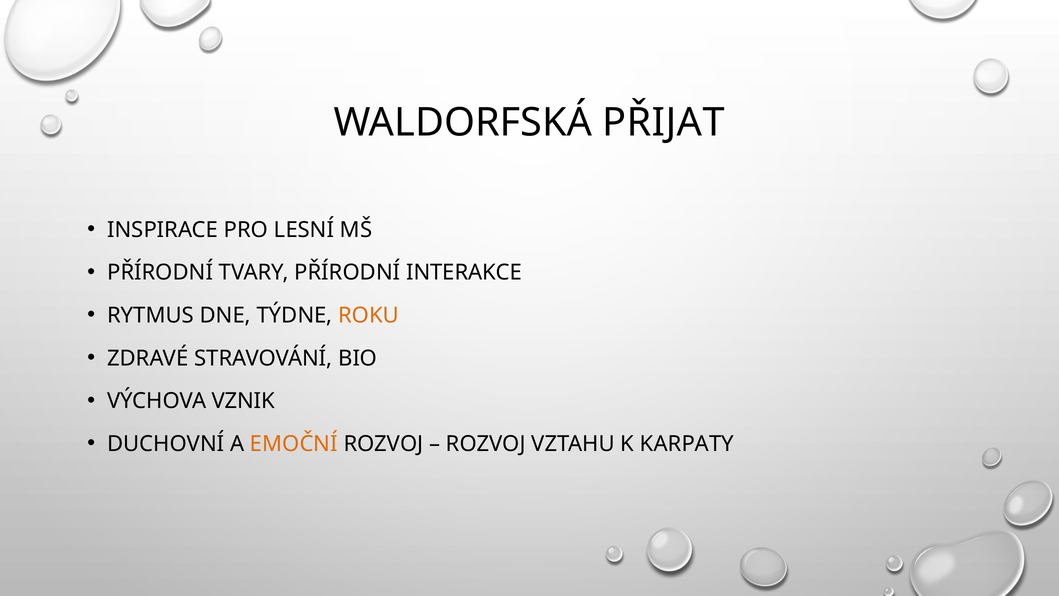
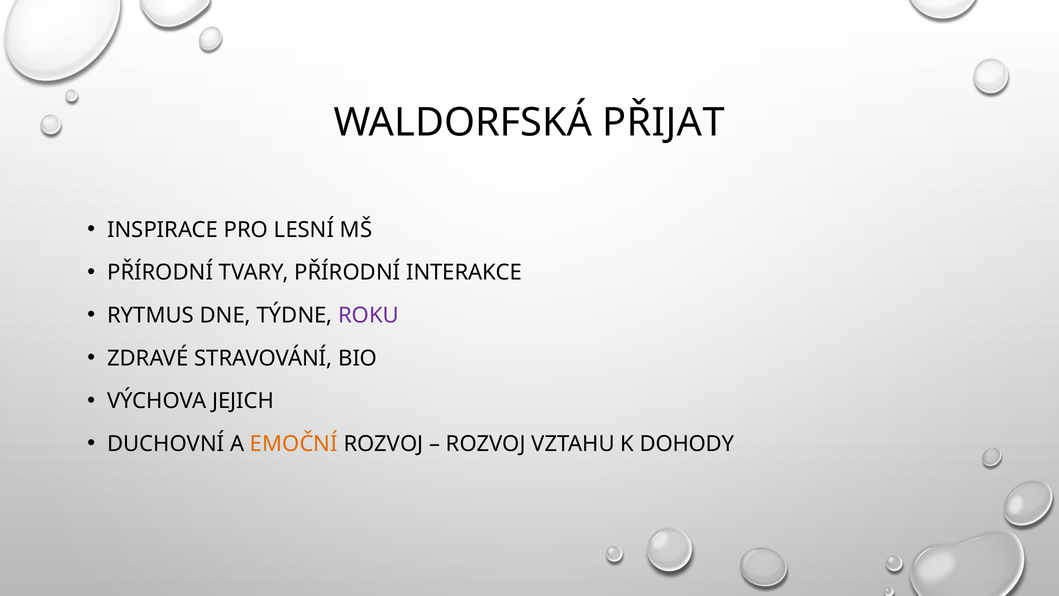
ROKU colour: orange -> purple (369, 315)
VZNIK: VZNIK -> JEJICH (243, 401)
KARPATY: KARPATY -> DOHODY (687, 444)
